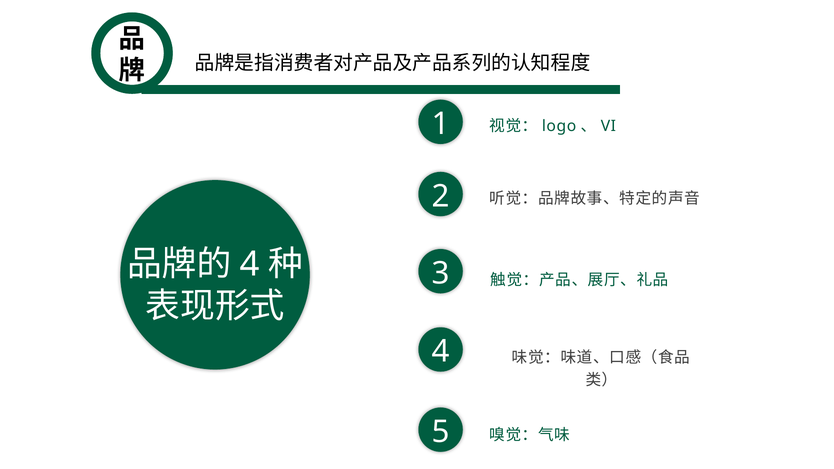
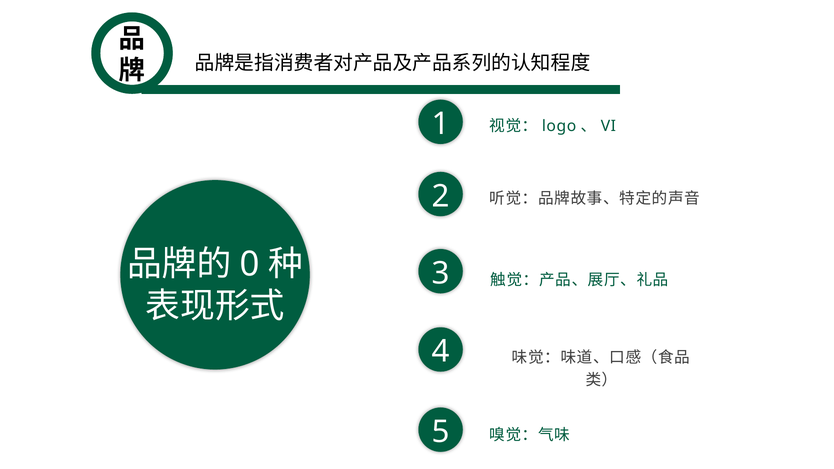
4: 4 -> 0 (250, 264)
